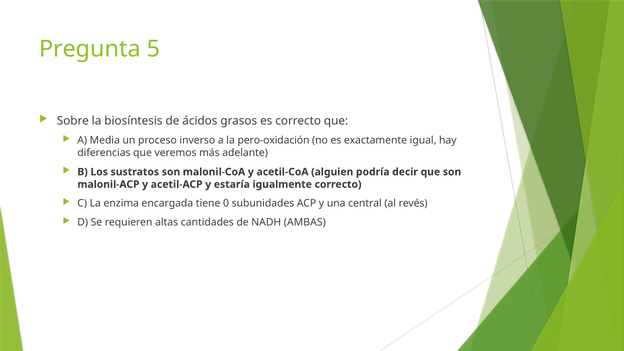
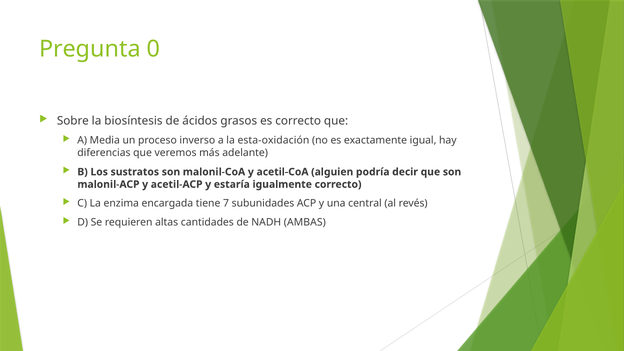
5: 5 -> 0 (153, 49)
pero-oxidación: pero-oxidación -> esta-oxidación (273, 140)
0: 0 -> 7 (226, 203)
